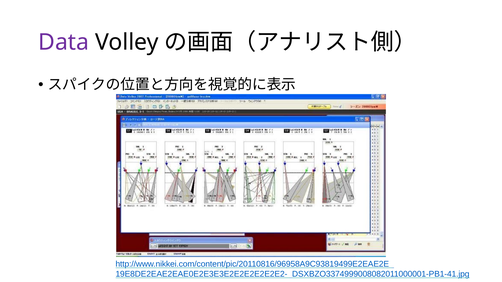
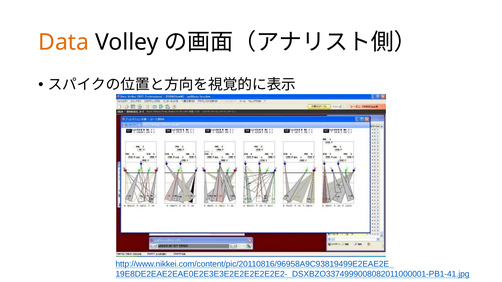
Data colour: purple -> orange (64, 42)
